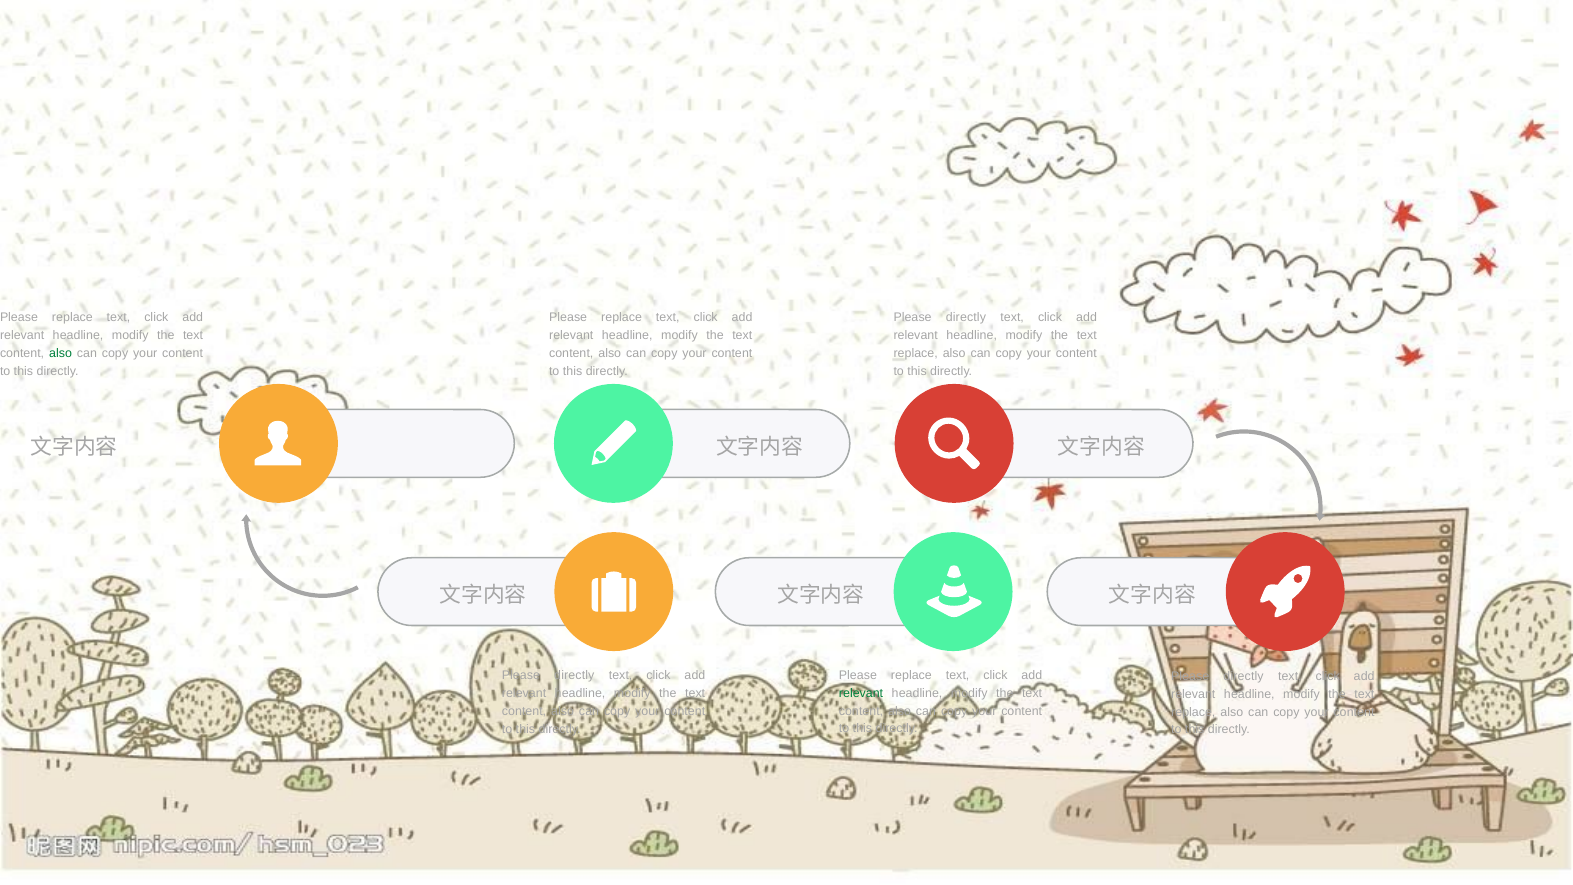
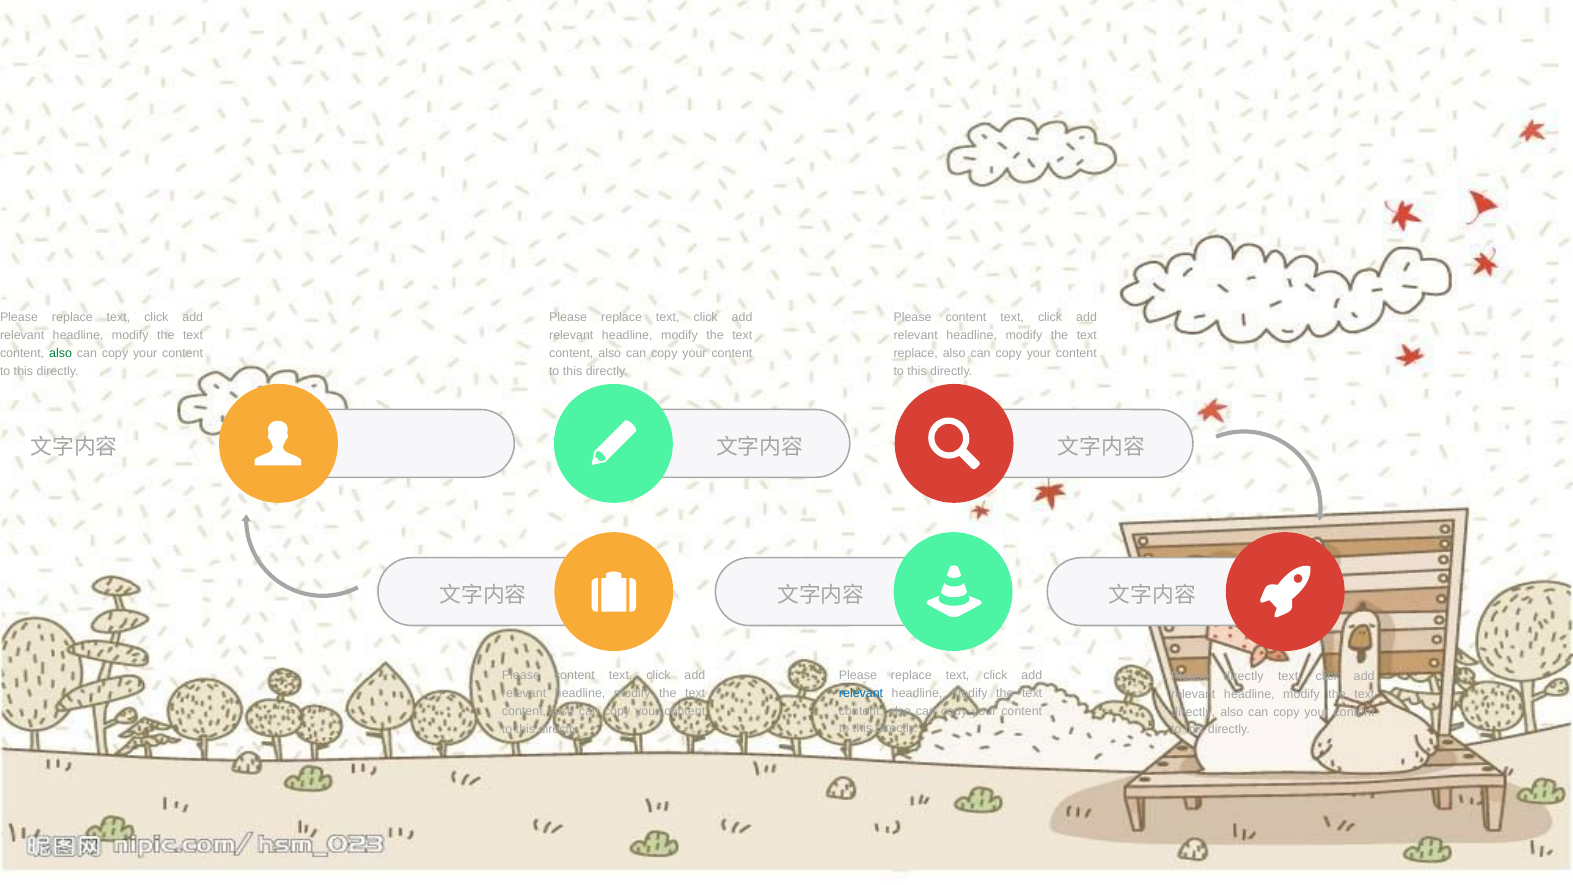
directly: directly -> content (966, 317)
directly: directly -> content (574, 675)
relevant colour: green -> blue (861, 693)
replace: replace -> directly (1193, 712)
